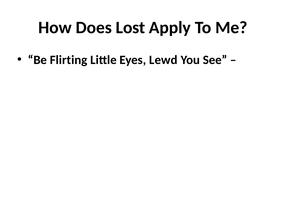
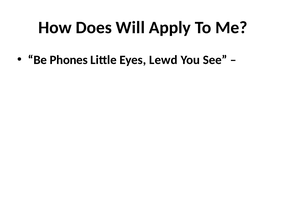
Lost: Lost -> Will (130, 28)
Flirting: Flirting -> Phones (69, 60)
